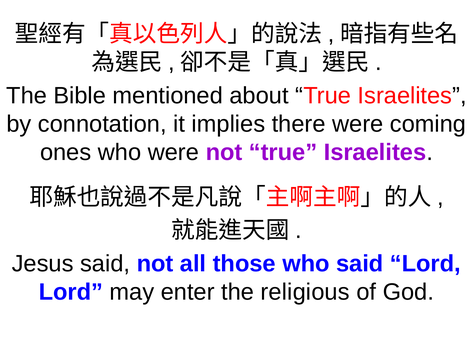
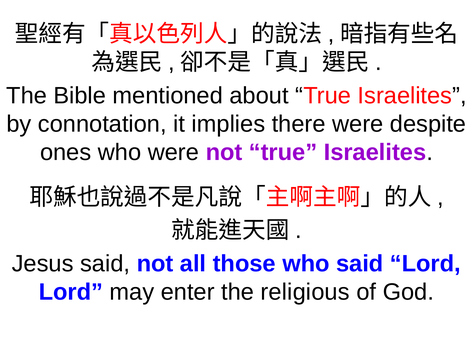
coming: coming -> despite (428, 124)
